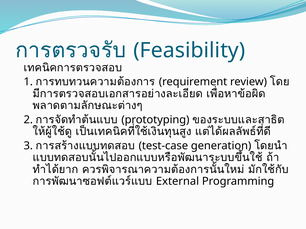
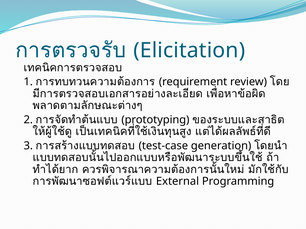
Feasibility: Feasibility -> Elicitation (189, 51)
